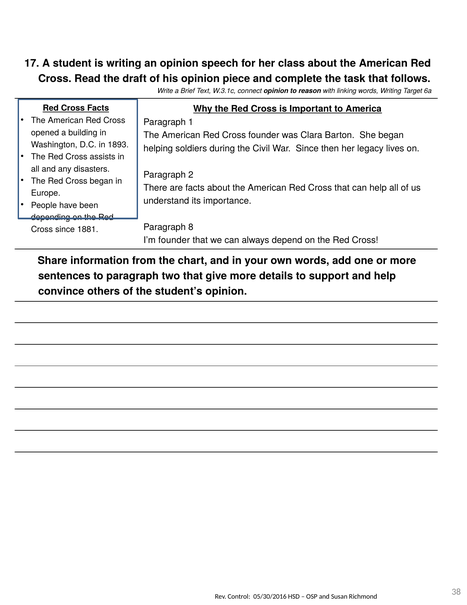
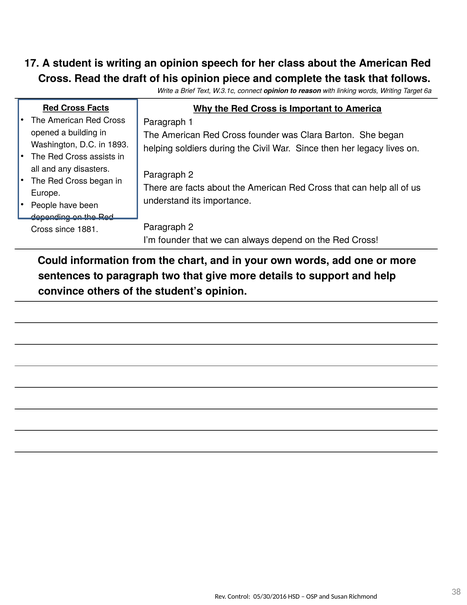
8: 8 -> 2 (191, 227)
Share: Share -> Could (53, 260)
